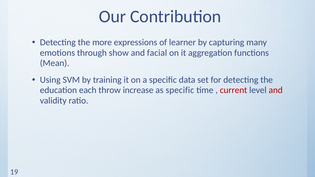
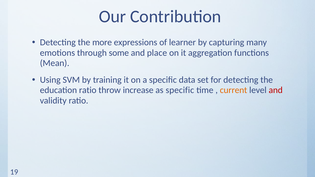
show: show -> some (119, 53)
facial: facial -> place (157, 53)
education each: each -> ratio (88, 90)
current colour: red -> orange (234, 90)
